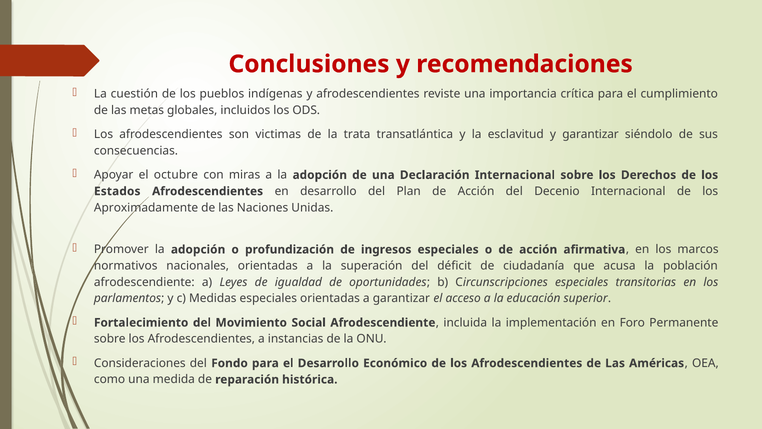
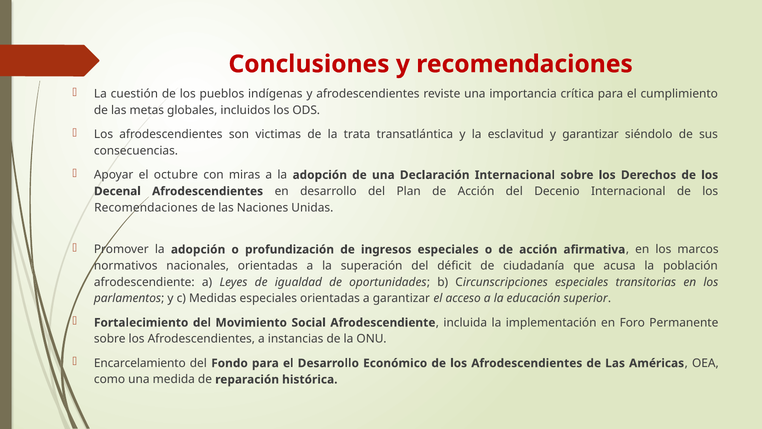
Estados: Estados -> Decenal (117, 191)
Aproximadamente: Aproximadamente -> Recomendaciones (146, 207)
Consideraciones: Consideraciones -> Encarcelamiento (140, 363)
